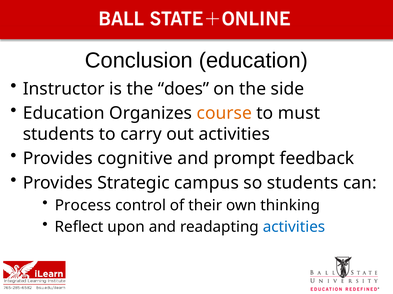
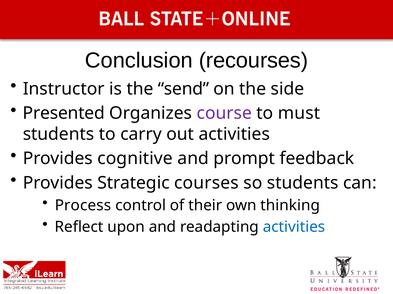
Conclusion education: education -> recourses (253, 60)
does: does -> send (184, 89)
Education: Education -> Presented (64, 113)
course colour: orange -> purple (224, 113)
campus: campus -> courses (206, 183)
